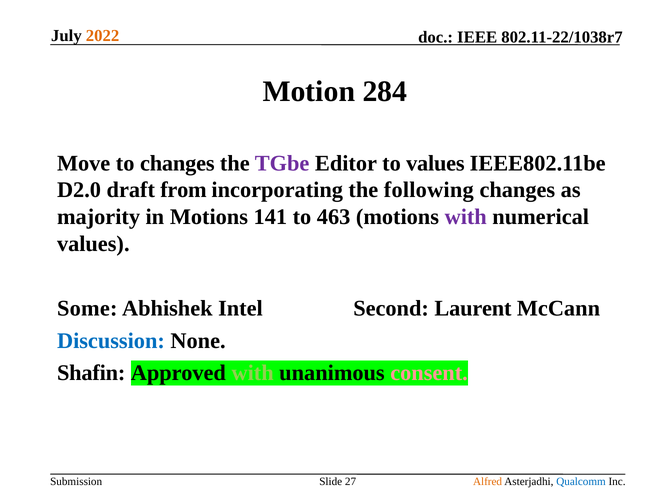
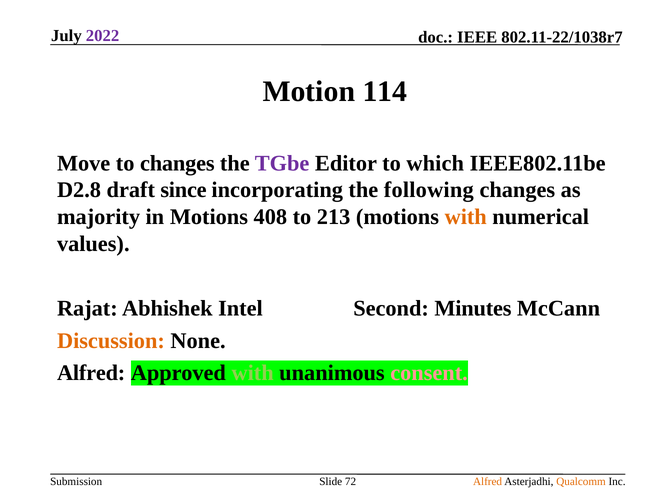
2022 colour: orange -> purple (103, 36)
284: 284 -> 114 (385, 91)
to values: values -> which (435, 164)
D2.0: D2.0 -> D2.8 (79, 190)
from: from -> since (183, 190)
141: 141 -> 408 (270, 217)
463: 463 -> 213 (334, 217)
with colour: purple -> orange (466, 217)
Some: Some -> Rajat (87, 309)
Laurent: Laurent -> Minutes (473, 309)
Discussion colour: blue -> orange (111, 341)
Shafin: Shafin -> Alfred (91, 373)
27: 27 -> 72 (351, 482)
Qualcomm colour: blue -> orange (581, 482)
